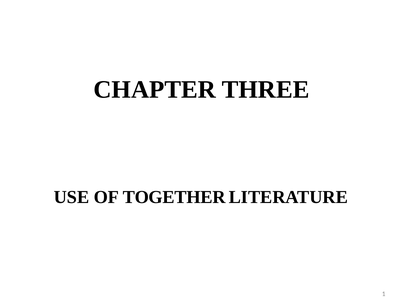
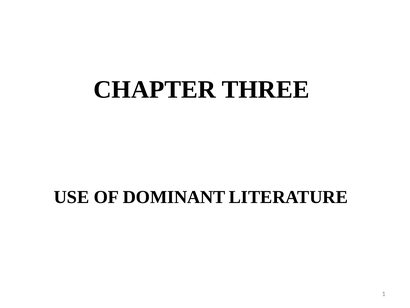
TOGETHER: TOGETHER -> DOMINANT (174, 197)
